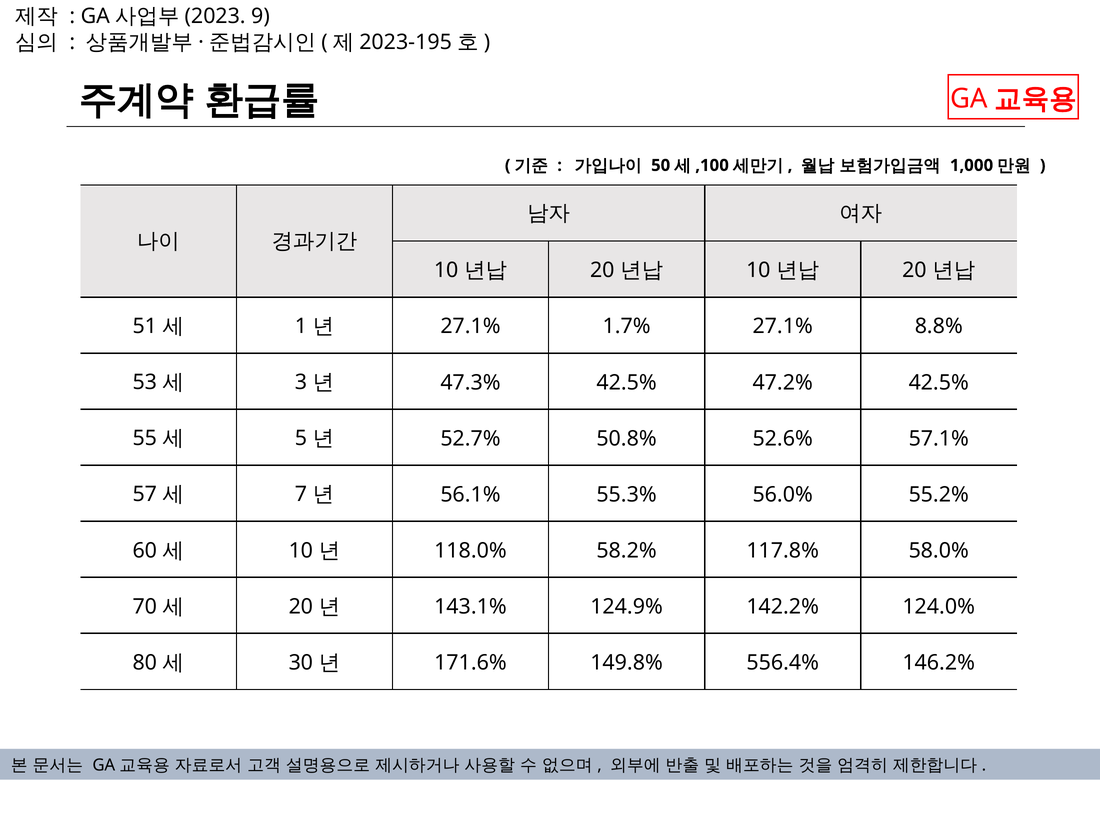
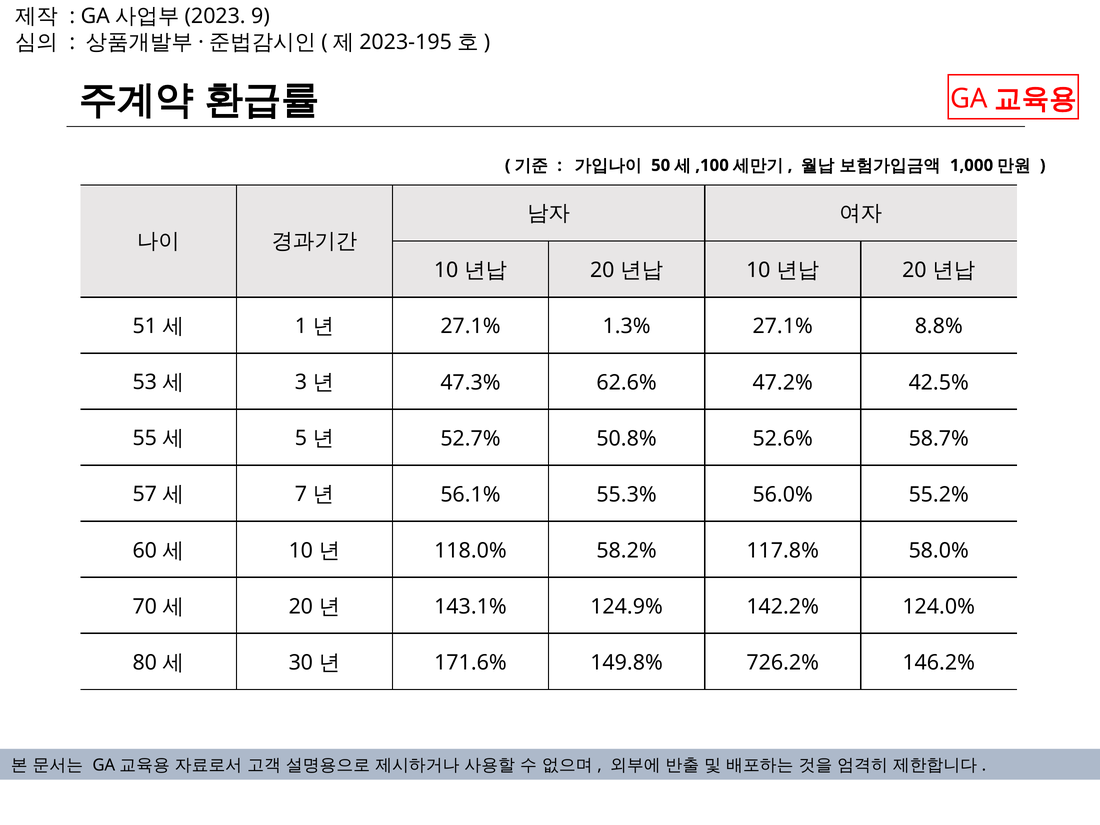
1.7%: 1.7% -> 1.3% (627, 326)
47.3% 42.5%: 42.5% -> 62.6% (627, 382)
57.1%: 57.1% -> 58.7% (939, 438)
556.4%: 556.4% -> 726.2% (783, 663)
